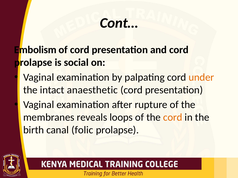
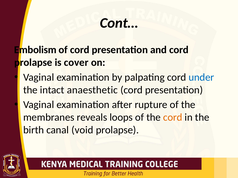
social: social -> cover (76, 63)
under colour: orange -> blue (201, 77)
folic: folic -> void (82, 130)
